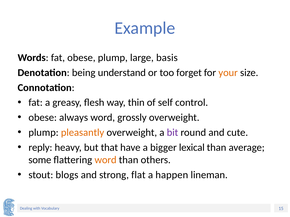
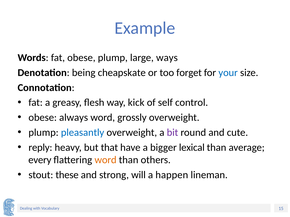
basis: basis -> ways (167, 58)
understand: understand -> cheapskate (122, 73)
your colour: orange -> blue (228, 73)
thin: thin -> kick (136, 103)
pleasantly colour: orange -> blue (83, 133)
some: some -> every (40, 160)
blogs: blogs -> these (67, 175)
flat: flat -> will (138, 175)
